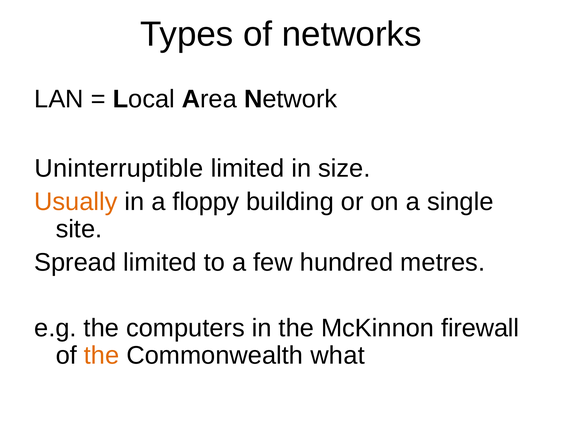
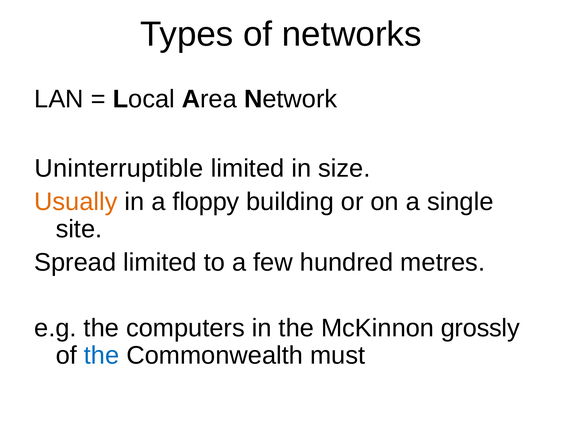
firewall: firewall -> grossly (480, 328)
the colour: orange -> blue (102, 356)
what: what -> must (338, 356)
